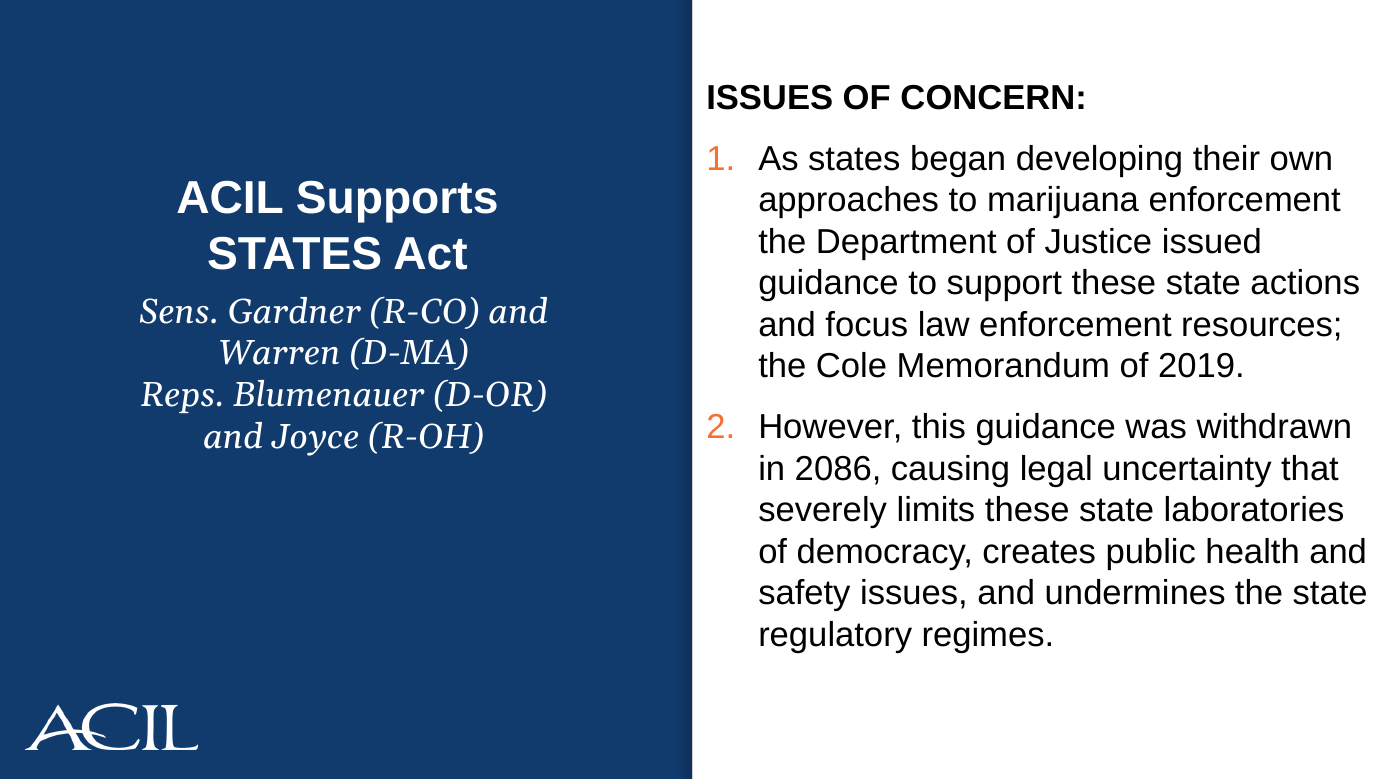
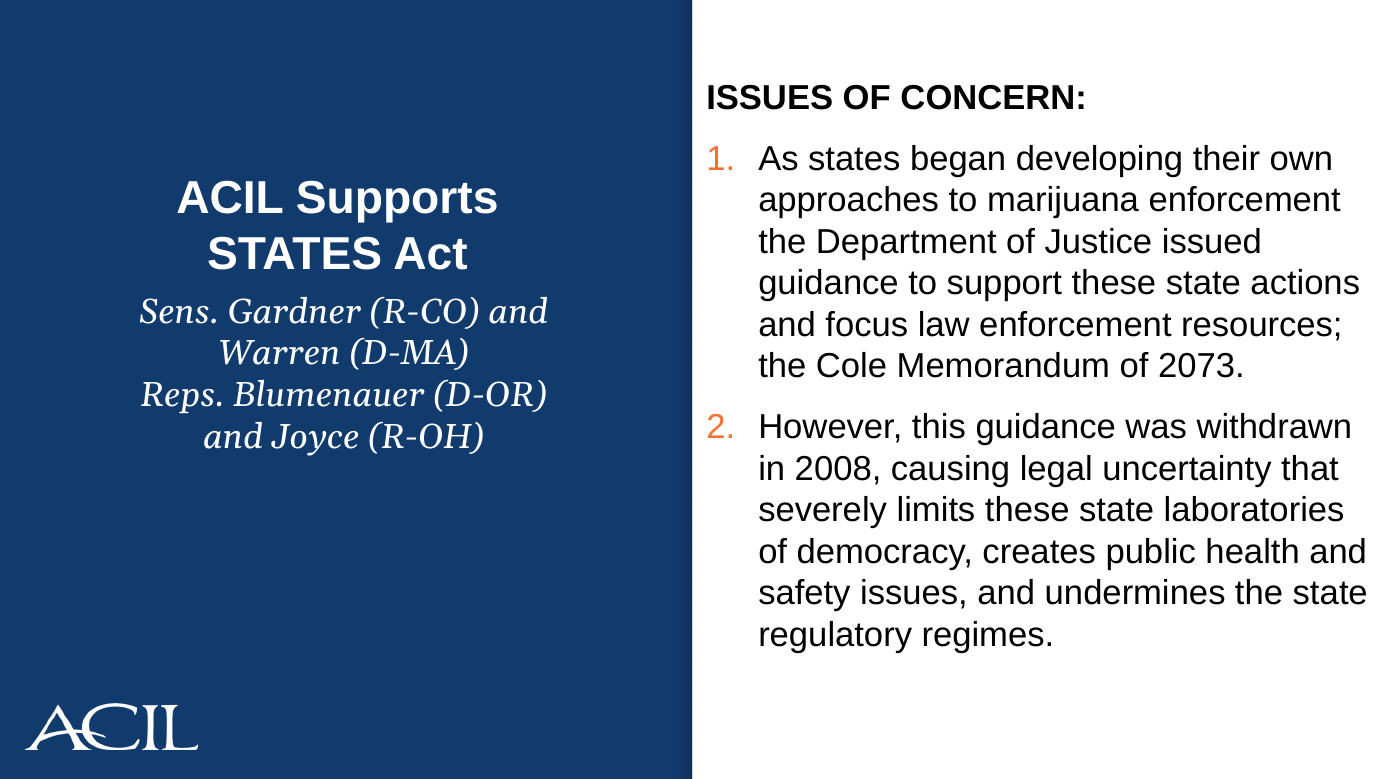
2019: 2019 -> 2073 (1201, 366)
2086: 2086 -> 2008 (838, 469)
